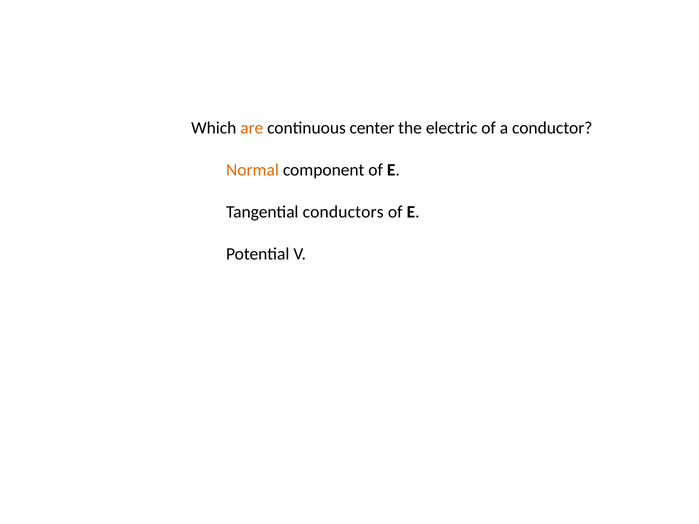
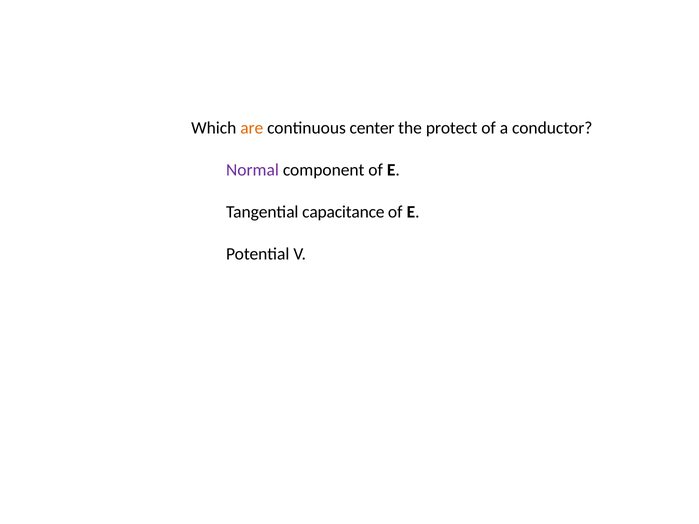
electric: electric -> protect (452, 128)
Normal colour: orange -> purple (252, 170)
conductors: conductors -> capacitance (343, 212)
